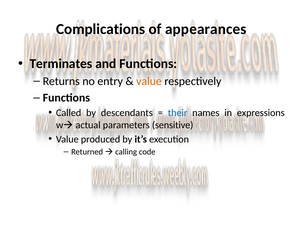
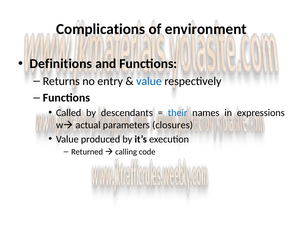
appearances: appearances -> environment (206, 29)
Terminates: Terminates -> Definitions (61, 64)
value colour: orange -> blue (149, 81)
sensitive: sensitive -> closures (173, 125)
